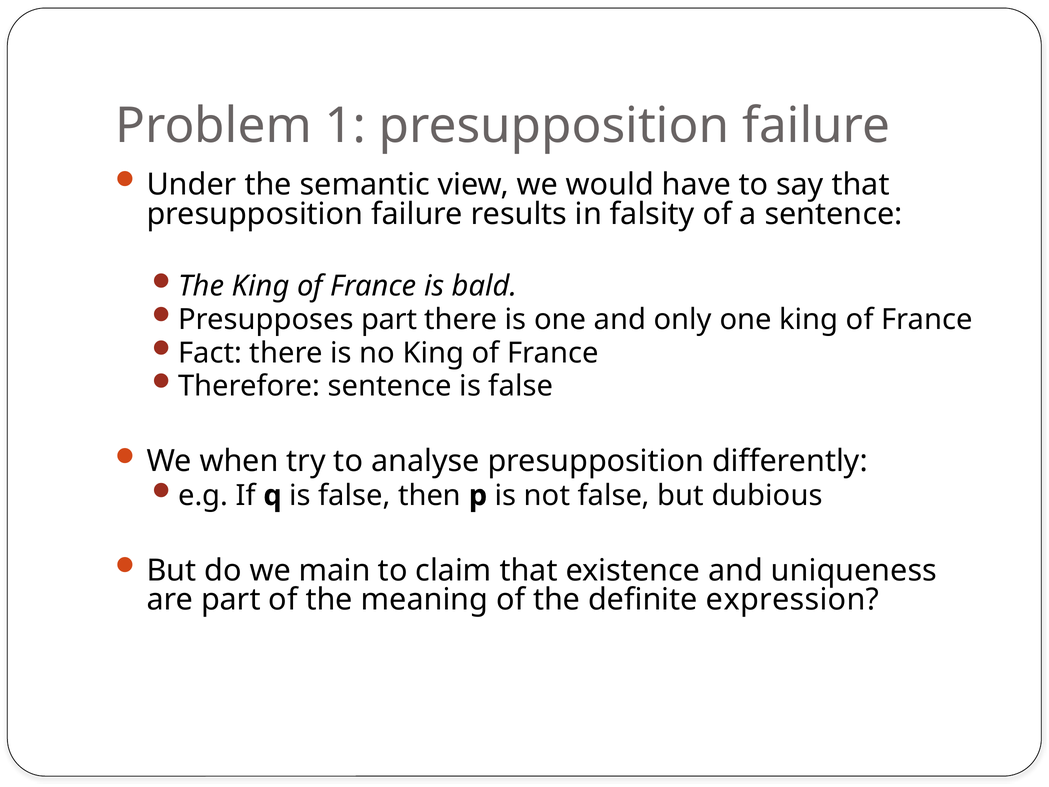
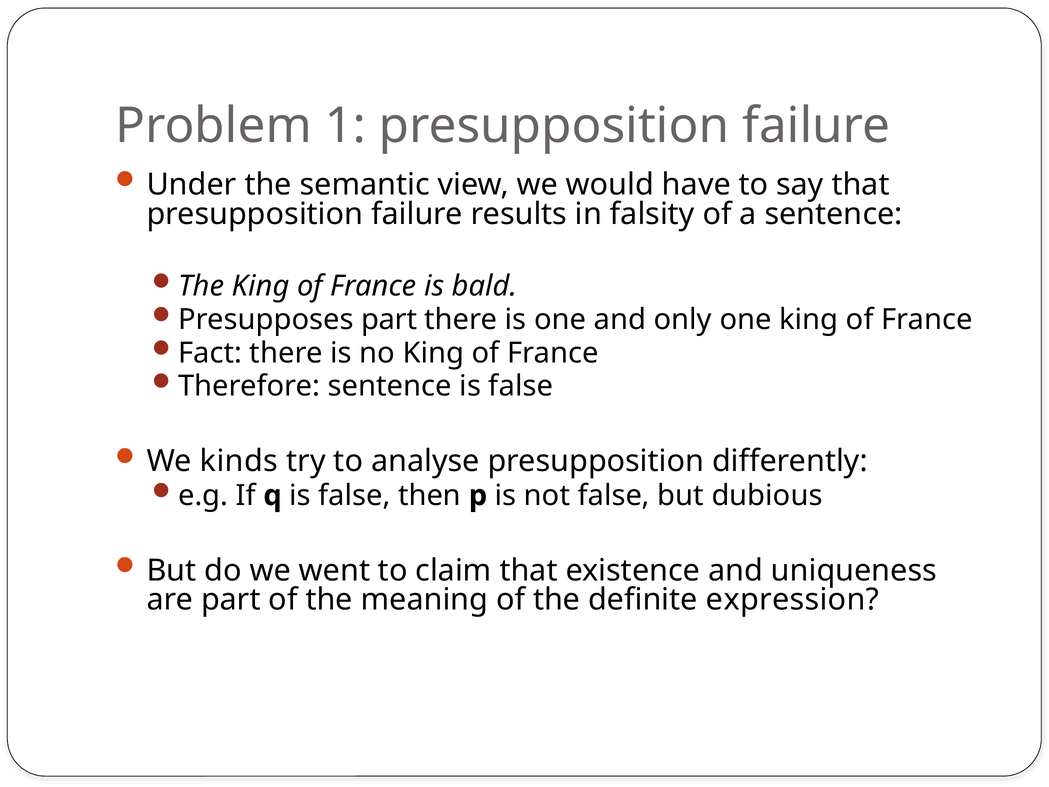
when: when -> kinds (239, 461)
main: main -> went (334, 570)
